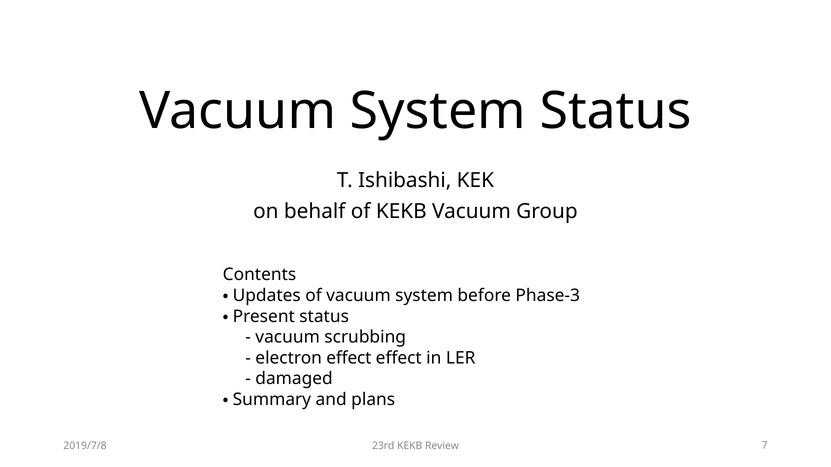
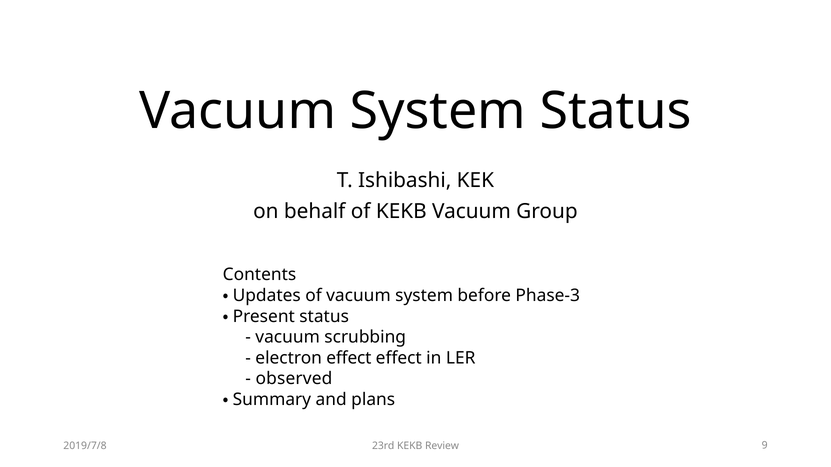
damaged: damaged -> observed (294, 379)
7: 7 -> 9 (765, 446)
